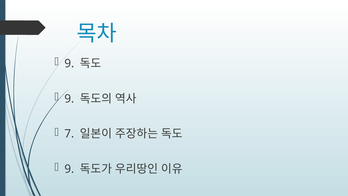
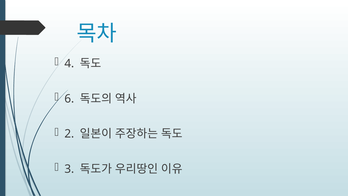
9: 9 -> 4 (69, 63)
9: 9 -> 6 (69, 99)
7: 7 -> 2 (69, 134)
9: 9 -> 3 (69, 169)
